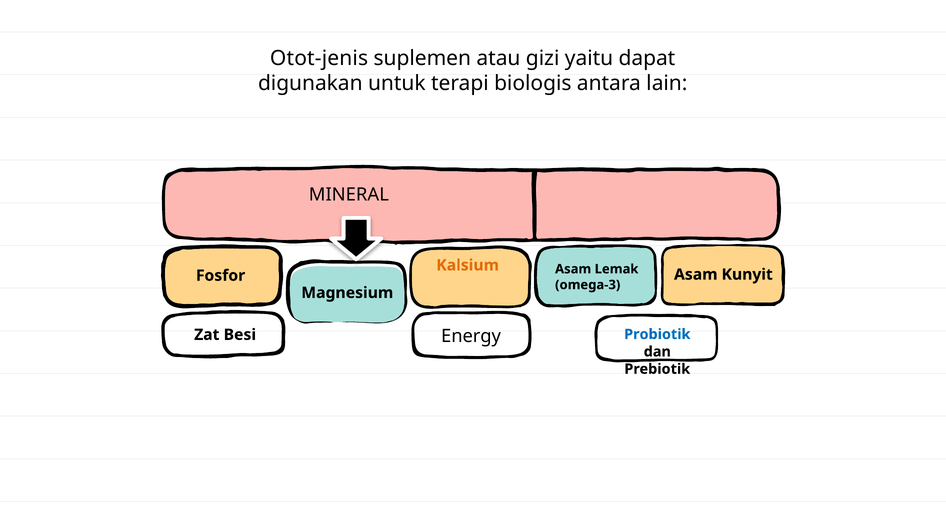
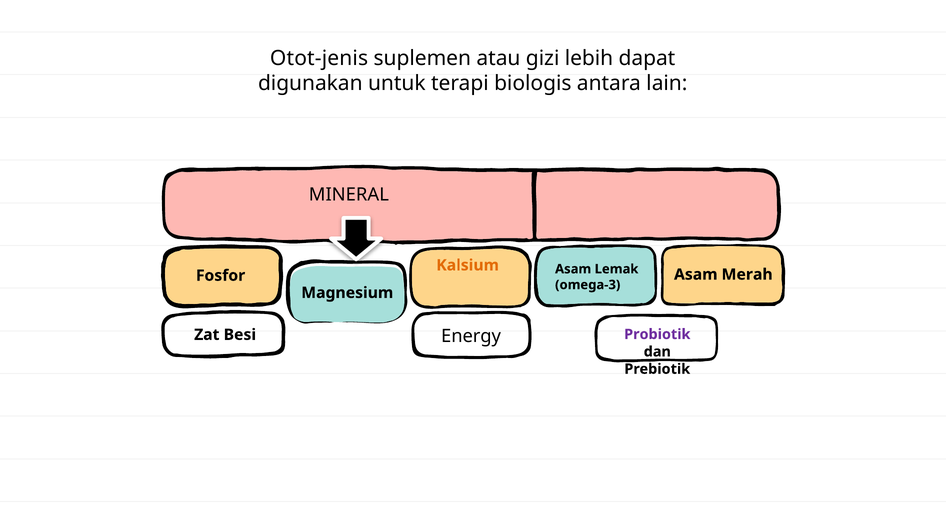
yaitu: yaitu -> lebih (589, 58)
Kunyit: Kunyit -> Merah (747, 275)
Probiotik colour: blue -> purple (657, 334)
